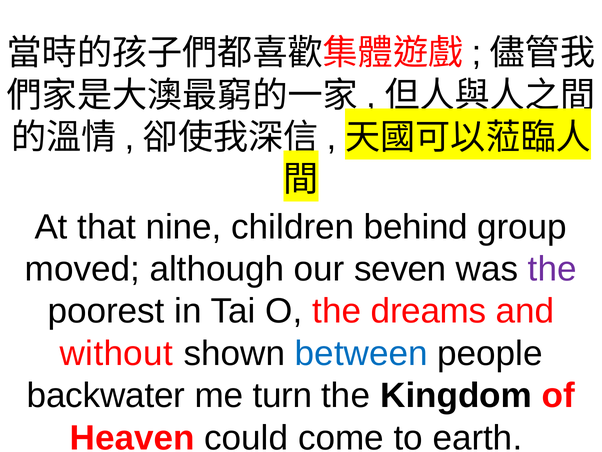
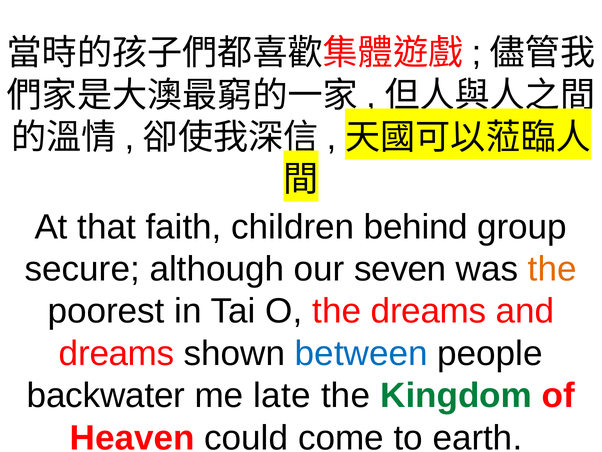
nine: nine -> faith (184, 227)
moved: moved -> secure (82, 269)
the colour: purple -> orange (552, 269)
without: without -> dreams (117, 353)
turn: turn -> late (282, 395)
Kingdom colour: black -> green (456, 395)
